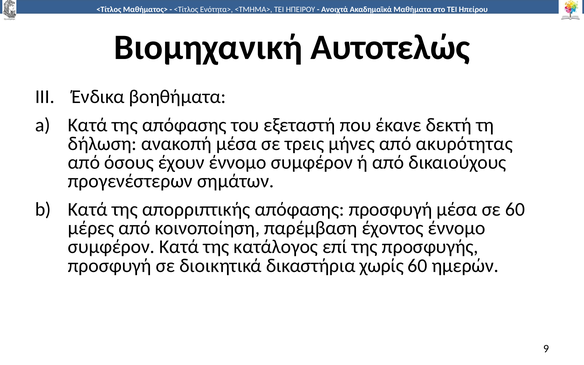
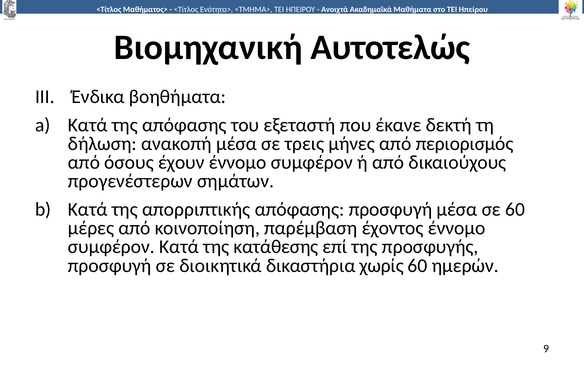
ακυρότητας: ακυρότητας -> περιορισμός (465, 144)
κατάλογος: κατάλογος -> κατάθεσης (276, 247)
